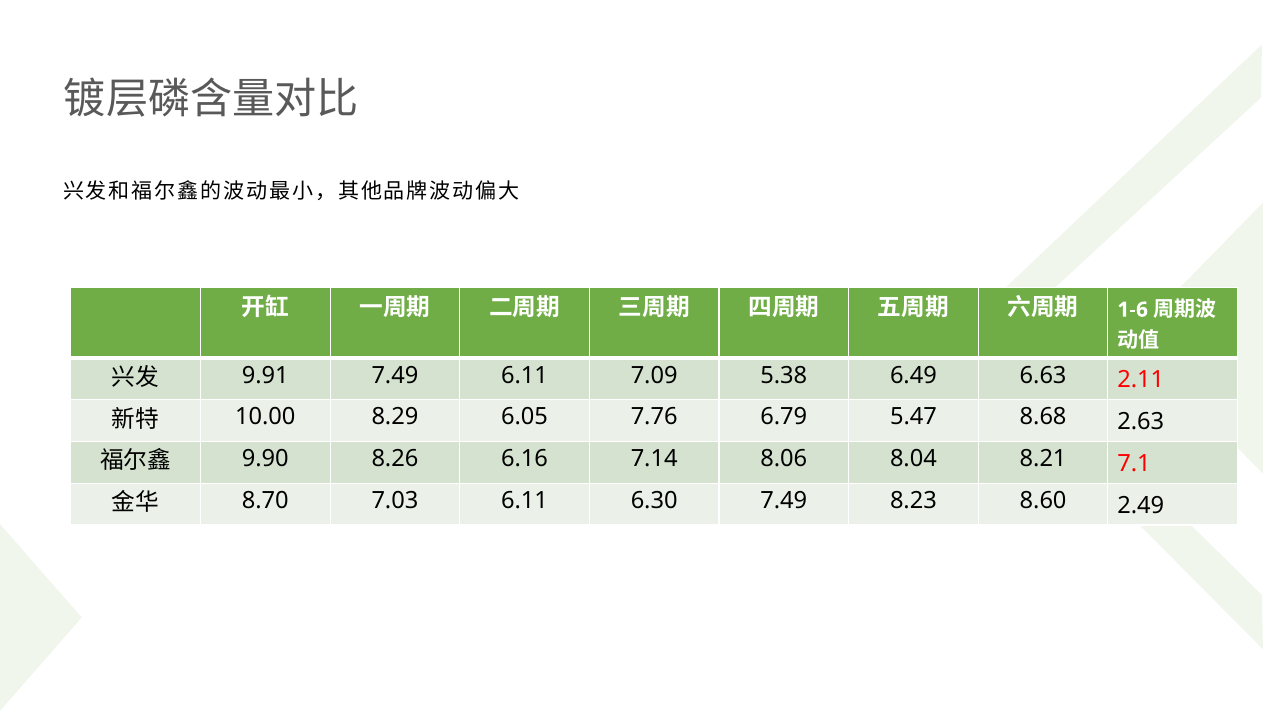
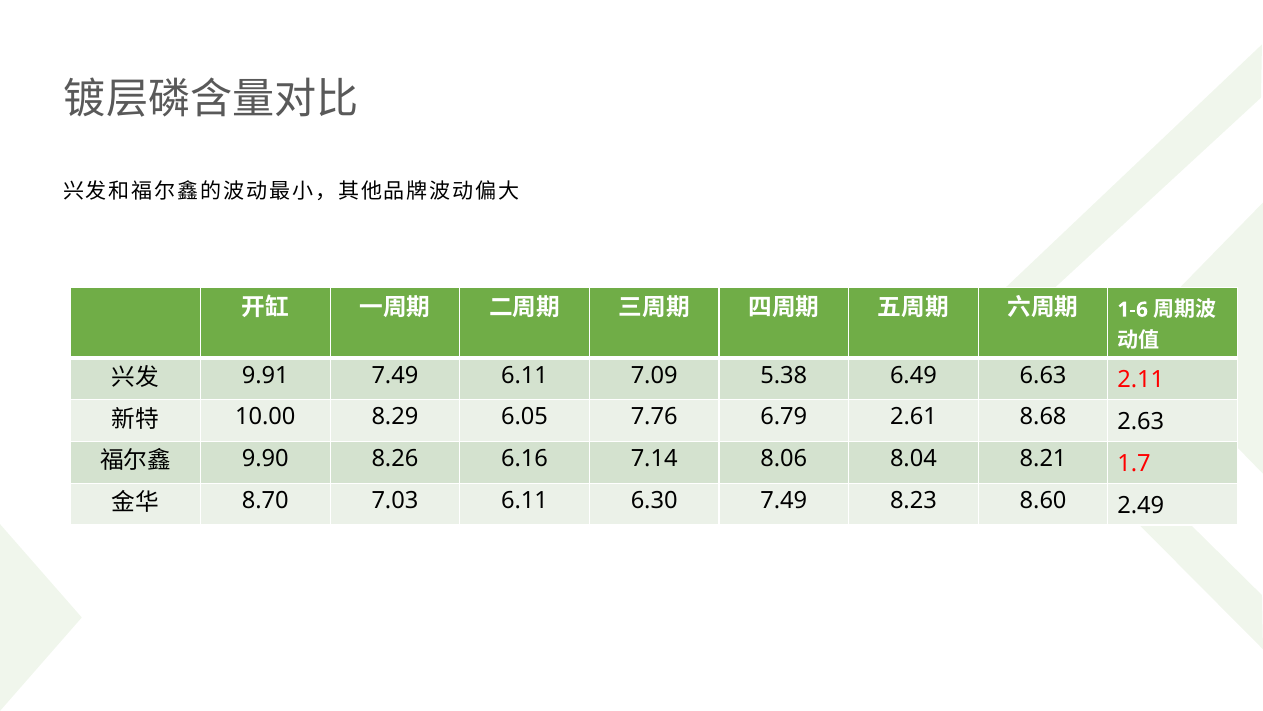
5.47: 5.47 -> 2.61 (913, 417)
7.1: 7.1 -> 1.7 (1134, 463)
